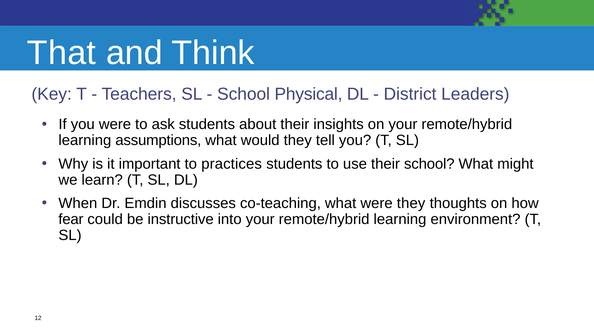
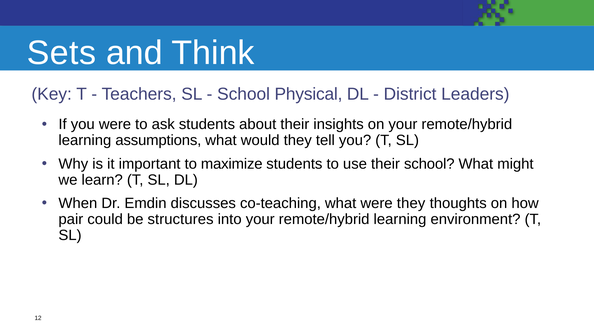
That: That -> Sets (62, 53)
practices: practices -> maximize (232, 164)
fear: fear -> pair (71, 219)
instructive: instructive -> structures (181, 219)
